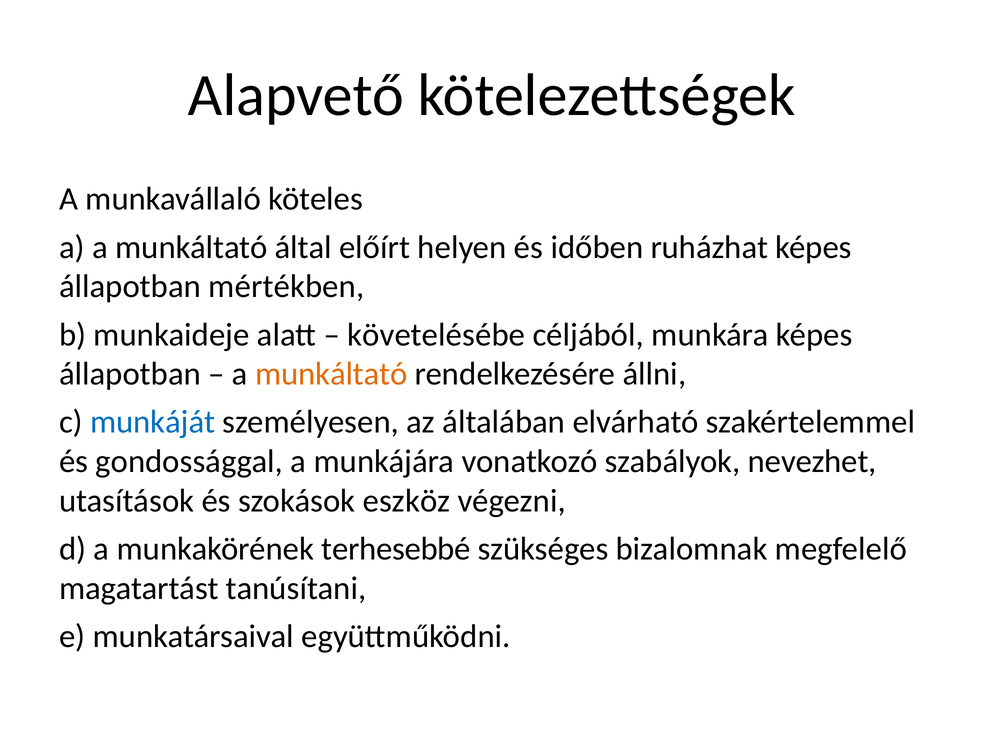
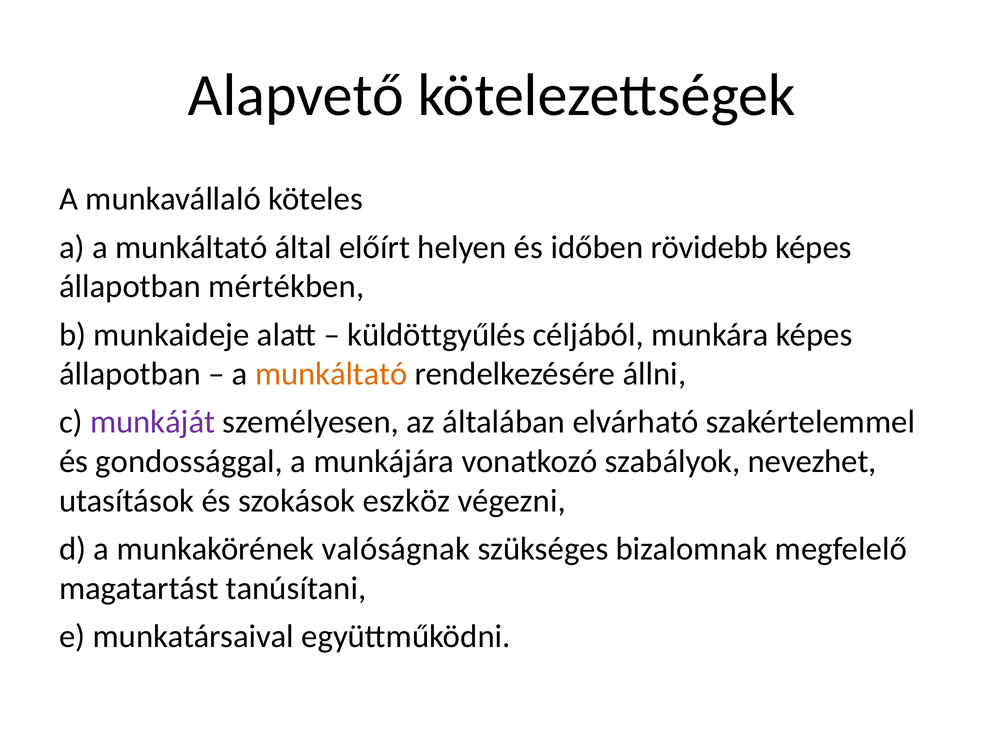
ruházhat: ruházhat -> rövidebb (709, 247)
követelésébe: követelésébe -> küldöttgyűlés (436, 335)
munkáját colour: blue -> purple (153, 422)
terhesebbé: terhesebbé -> valóságnak (396, 549)
